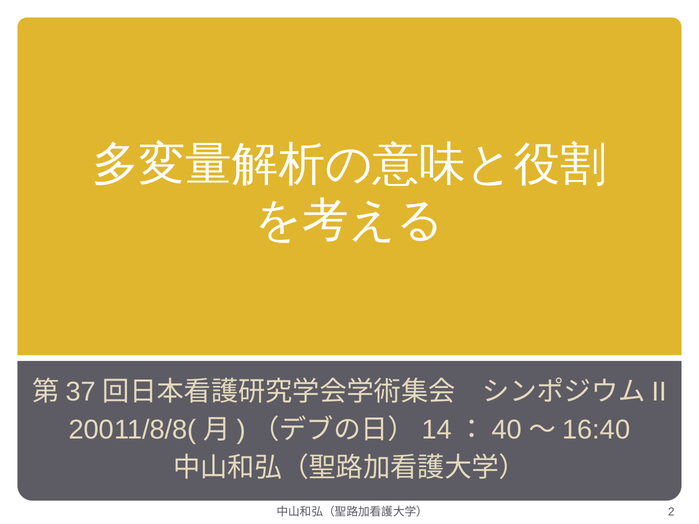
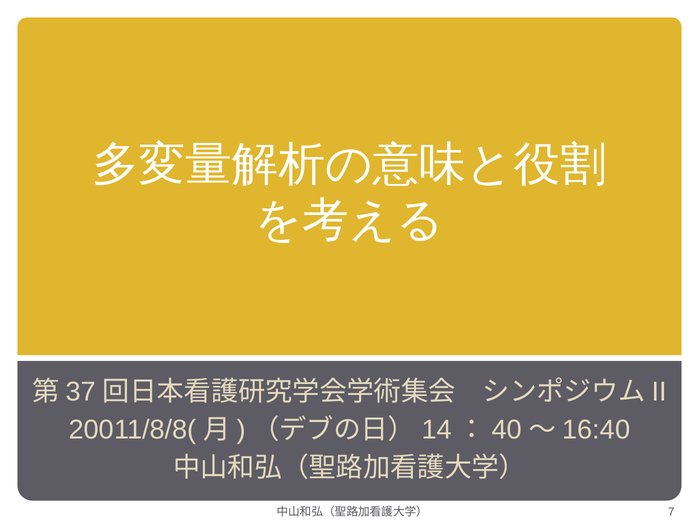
2: 2 -> 7 (671, 512)
